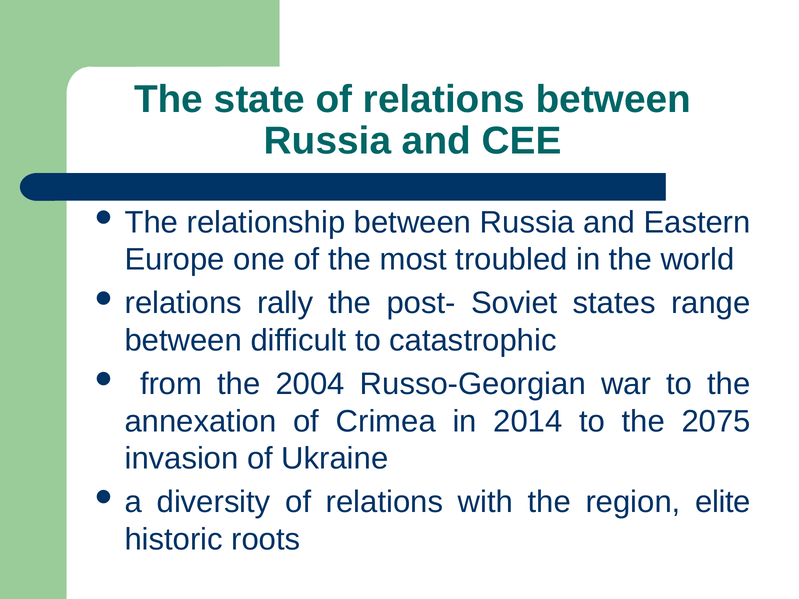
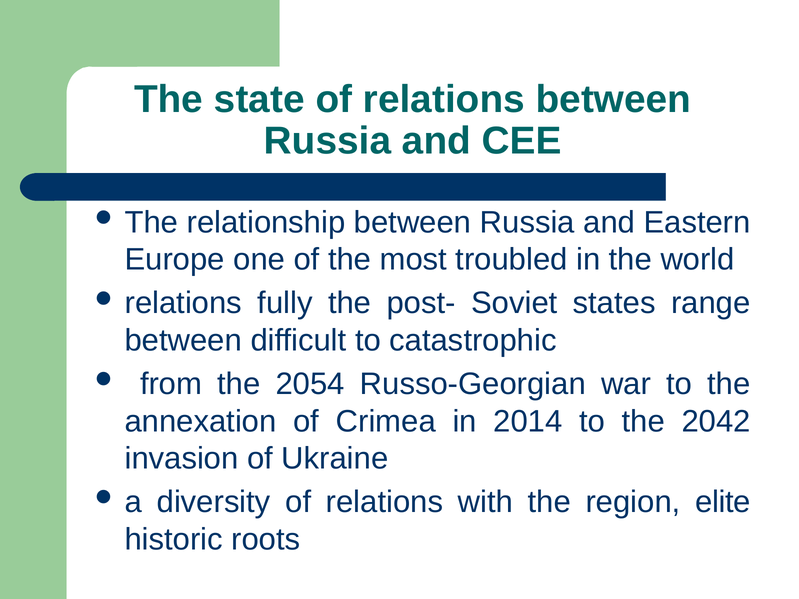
rally: rally -> fully (285, 303)
2004: 2004 -> 2054 (310, 384)
2075: 2075 -> 2042 (716, 421)
